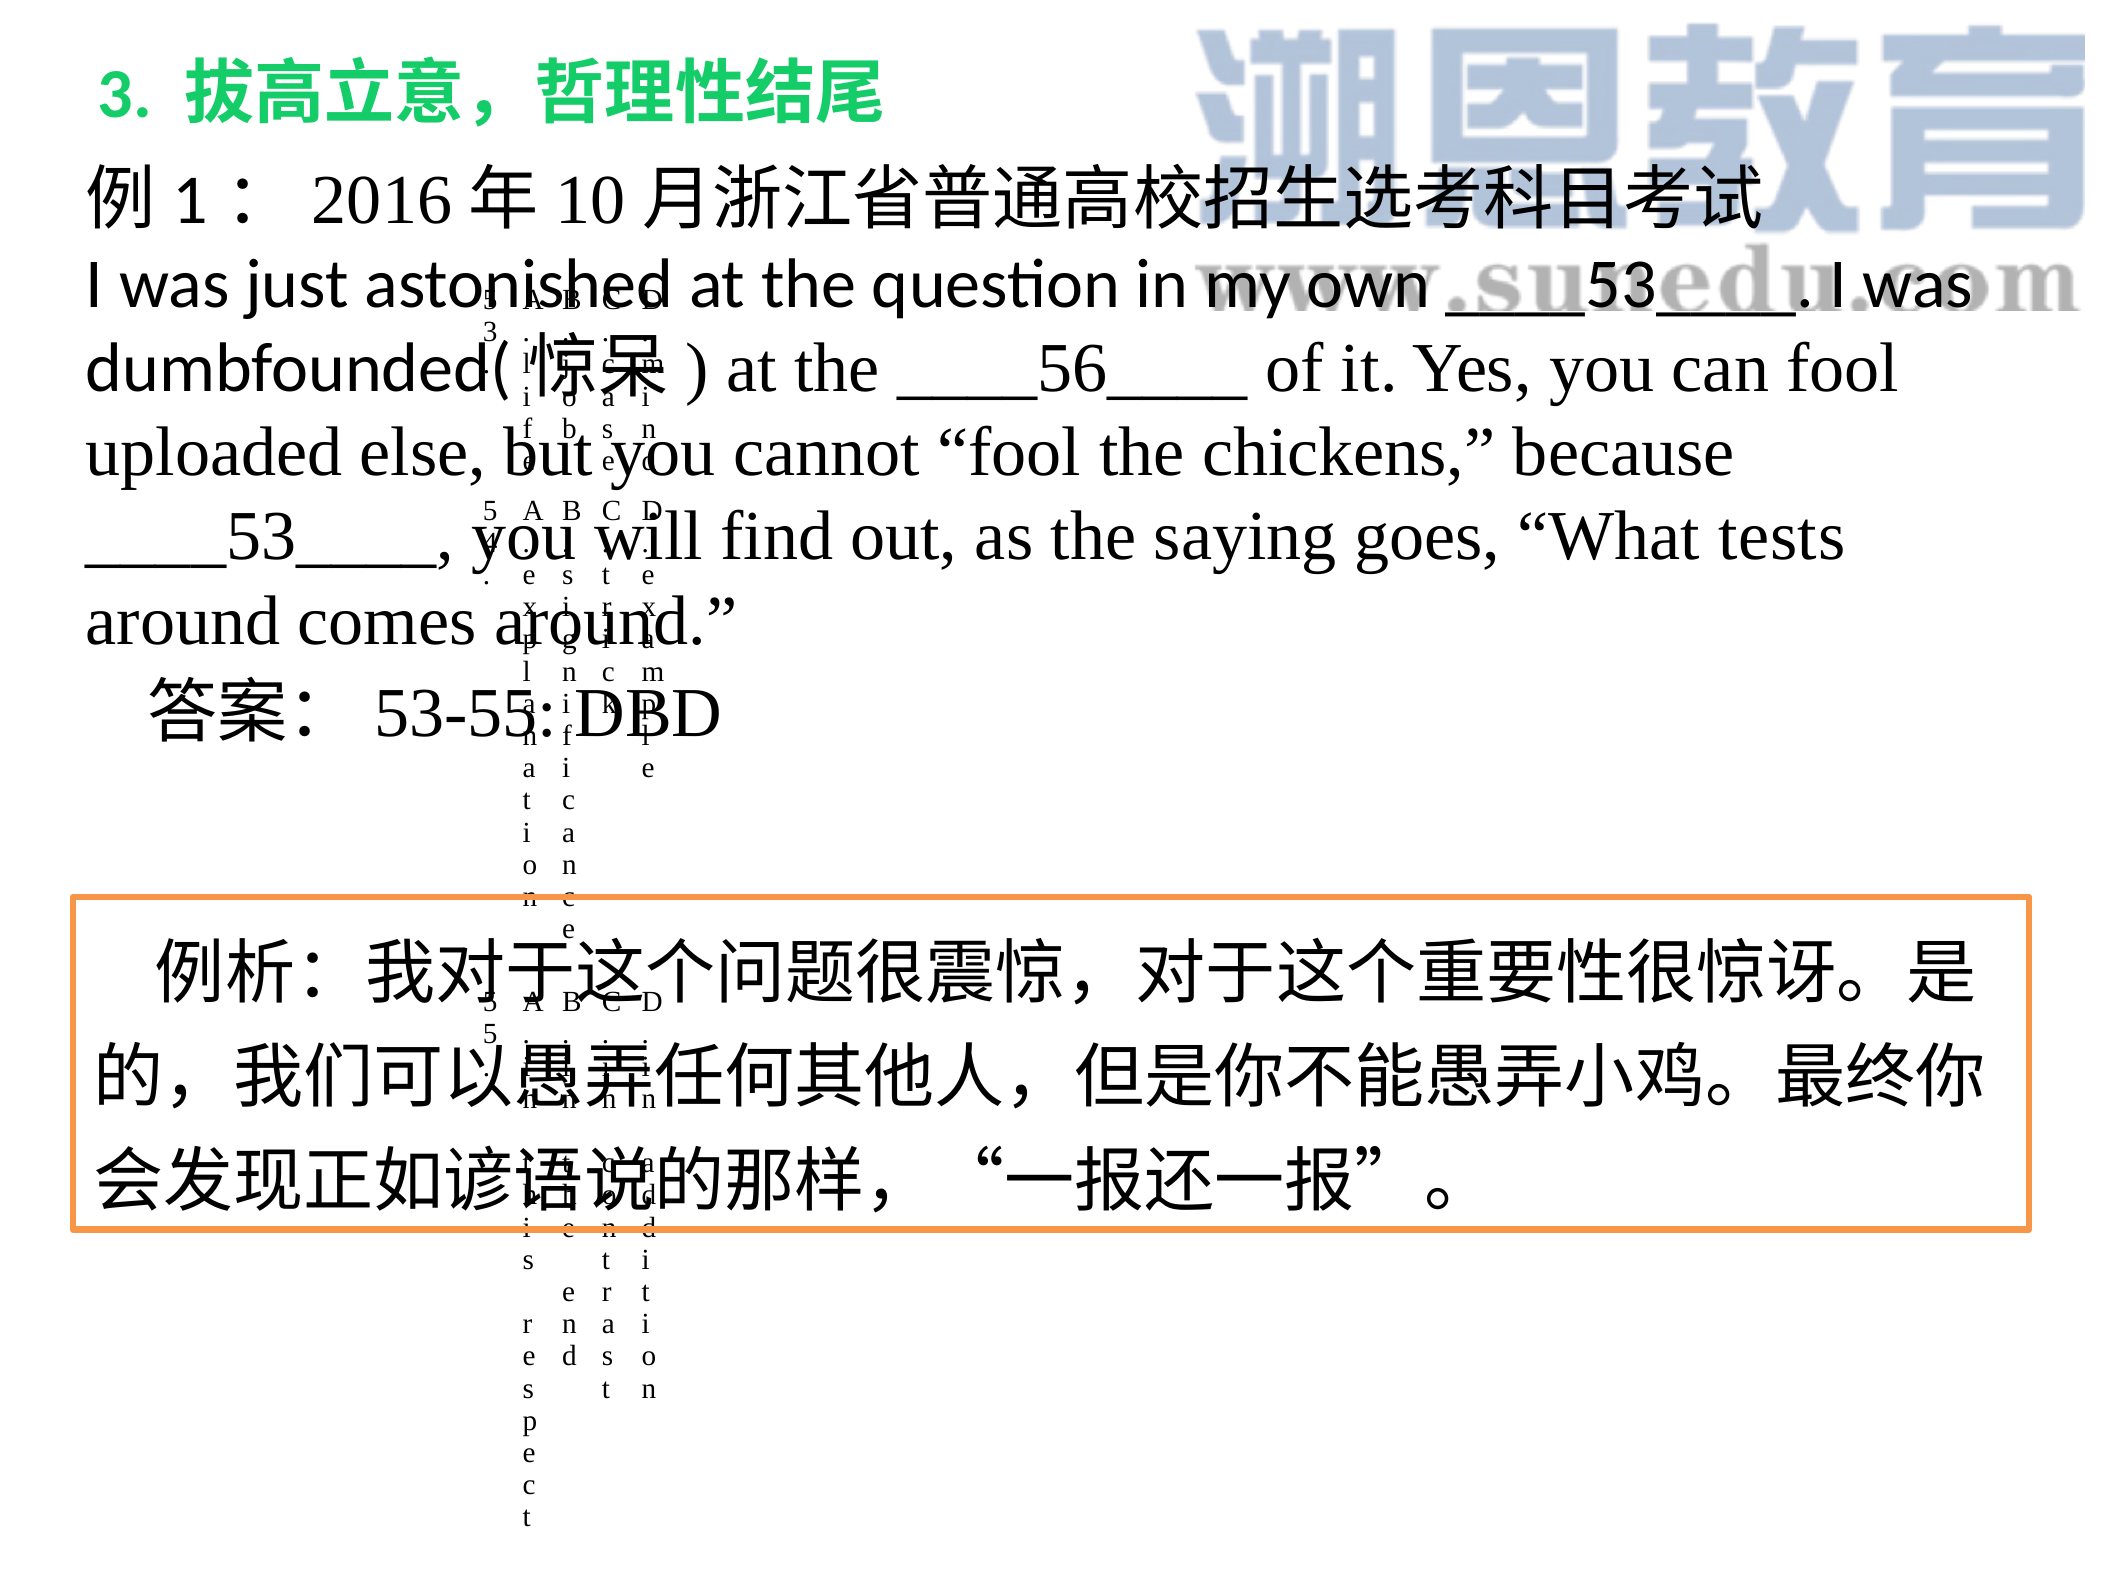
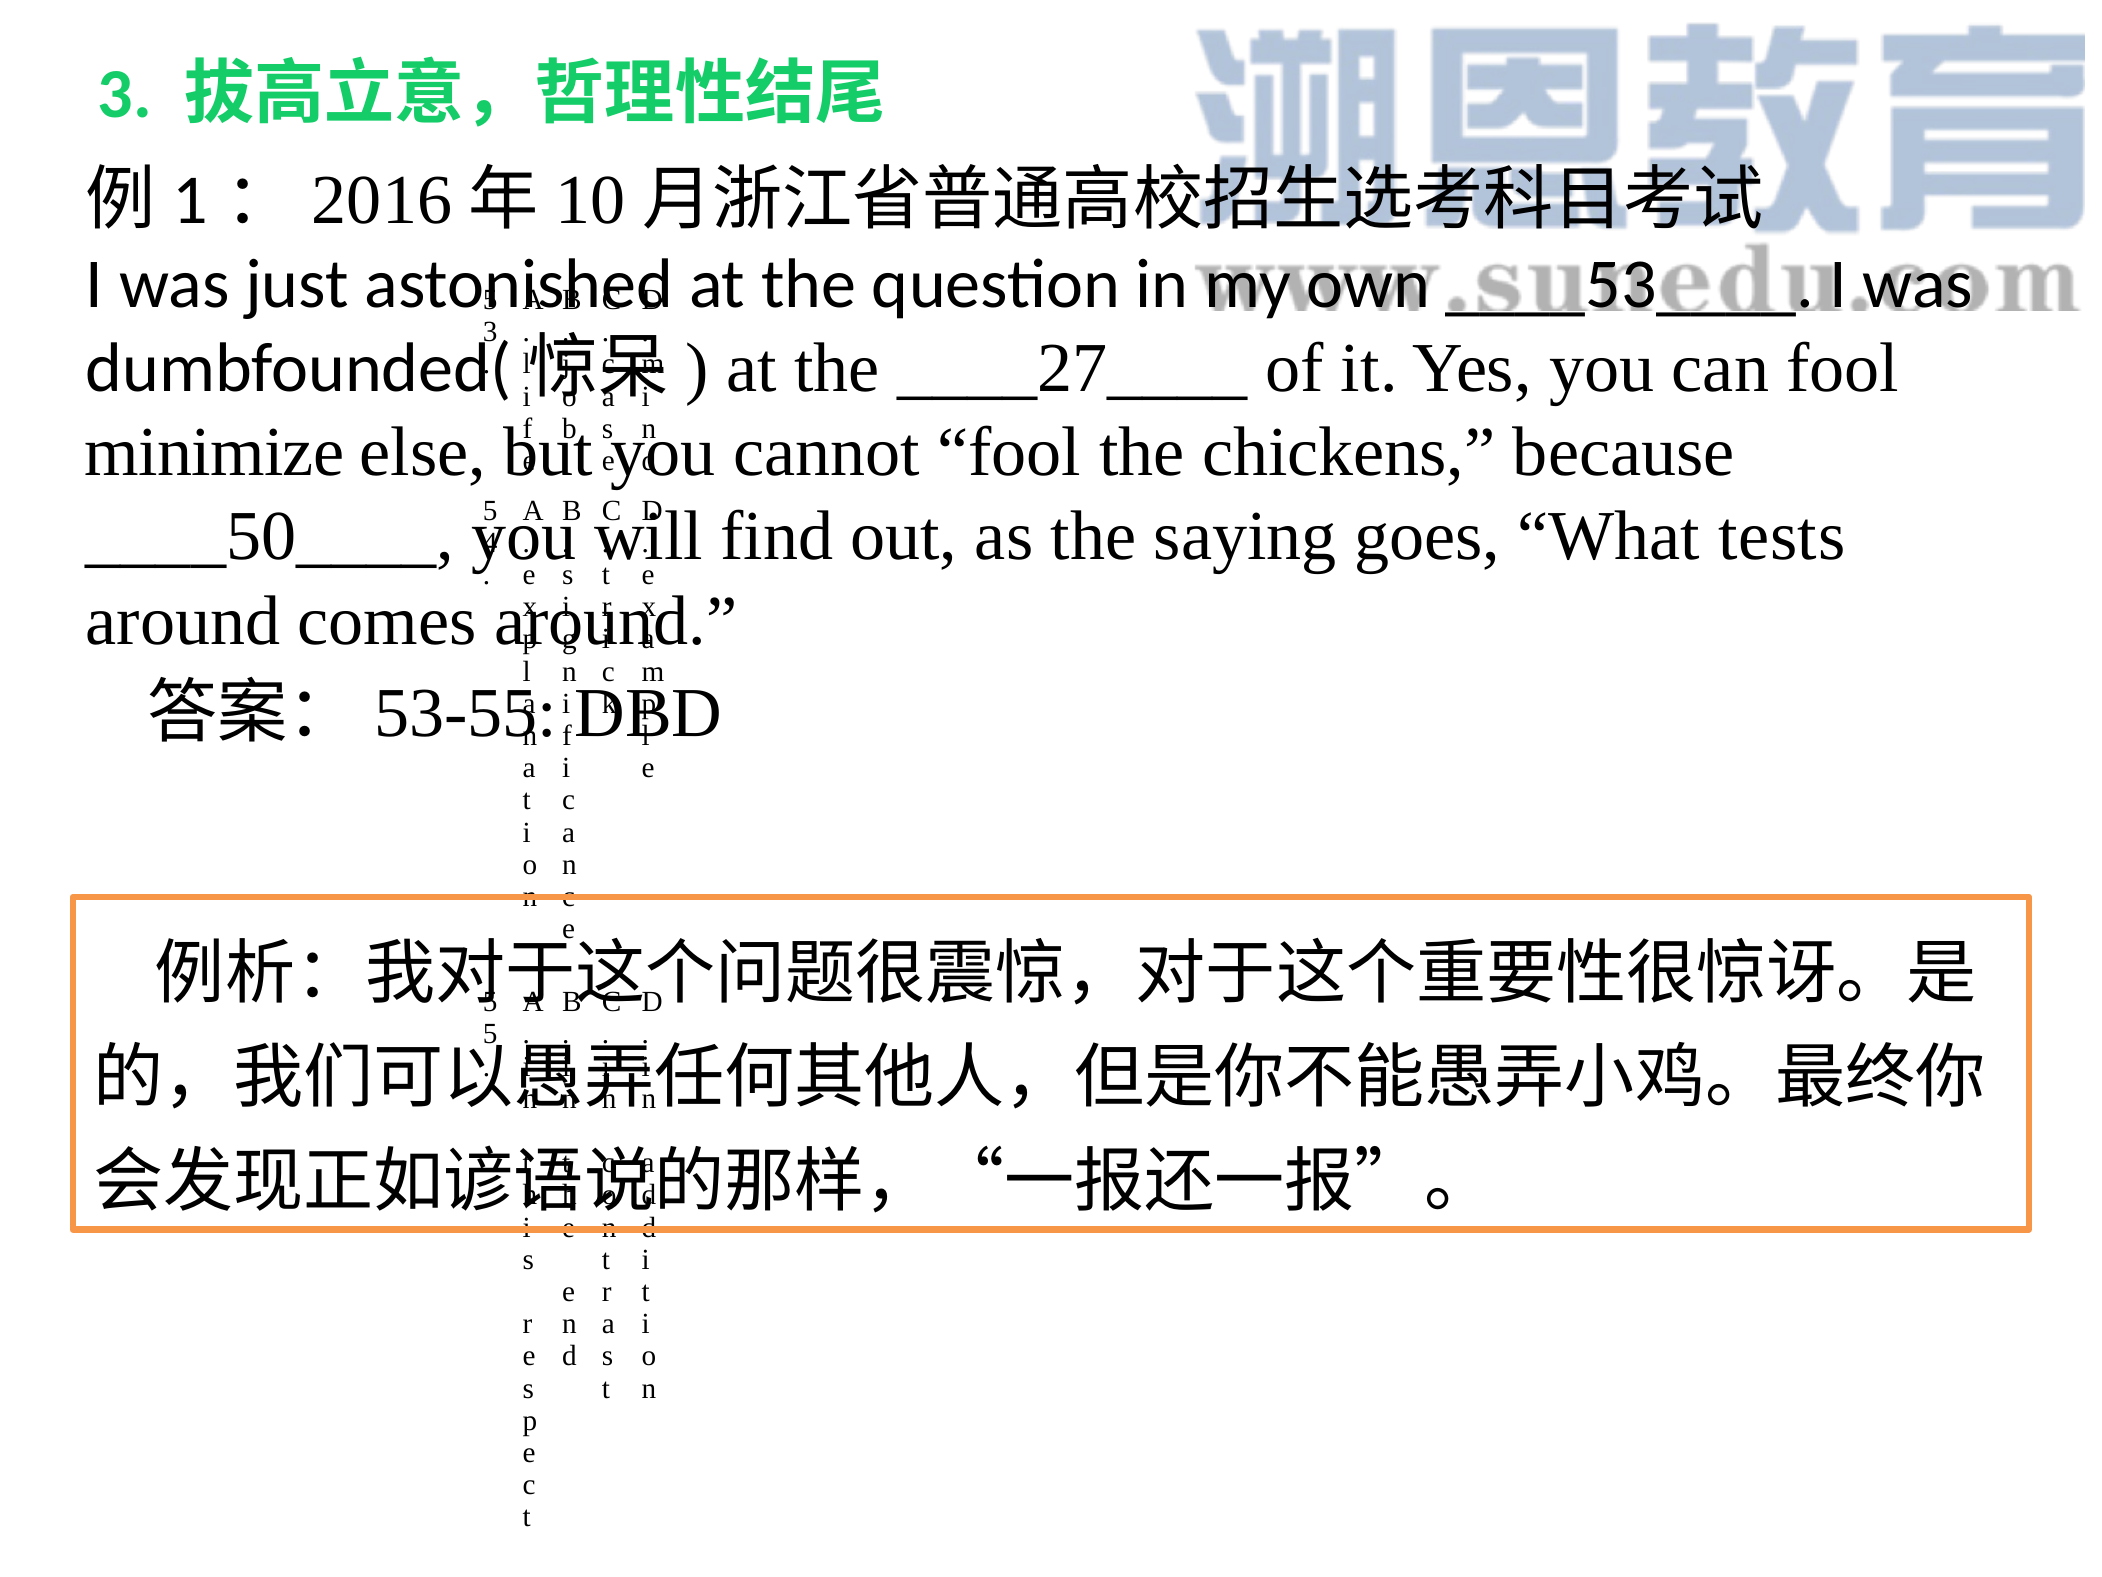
____56____: ____56____ -> ____27____ (1073, 368)
uploaded: uploaded -> minimize (215, 453)
____53____: ____53____ -> ____50____ (270, 537)
